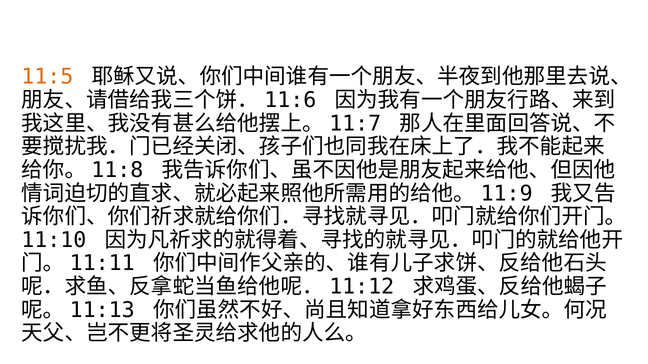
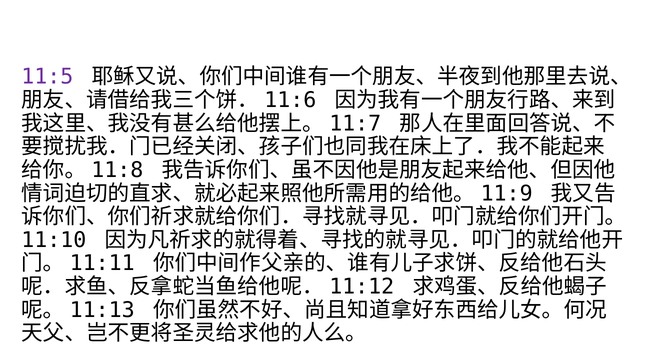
11:5 colour: orange -> purple (47, 77)
